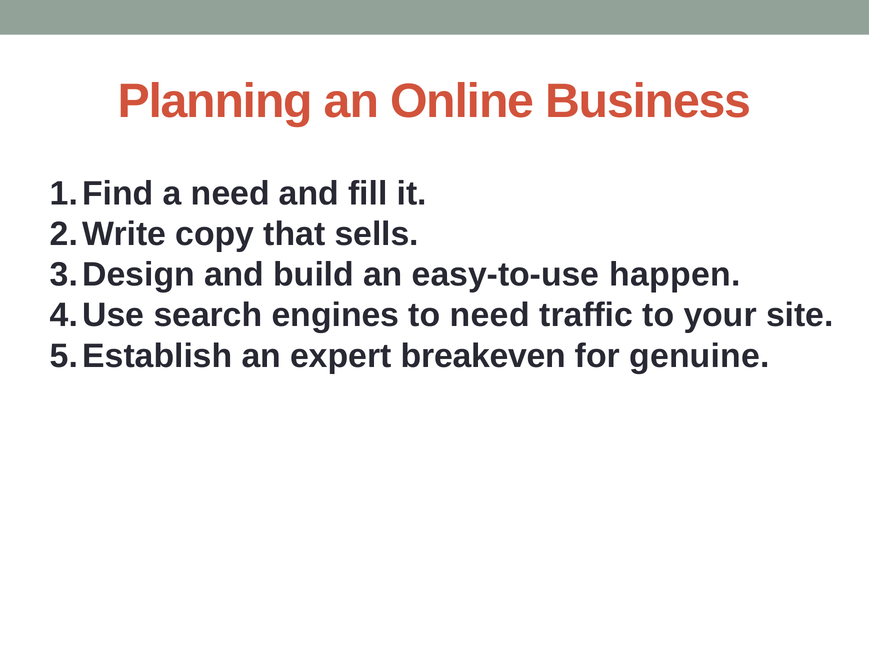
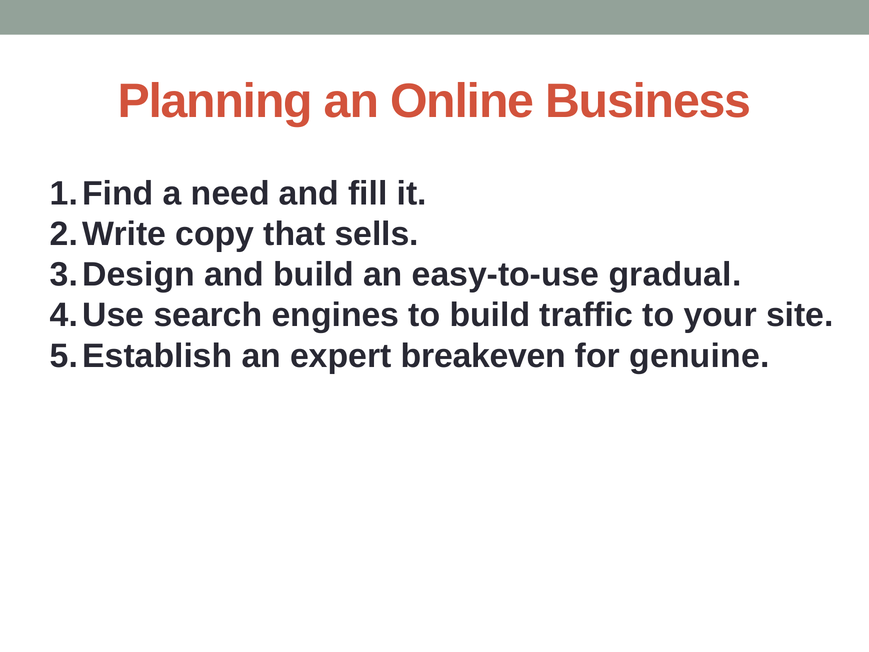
happen: happen -> gradual (675, 275)
to need: need -> build (490, 315)
